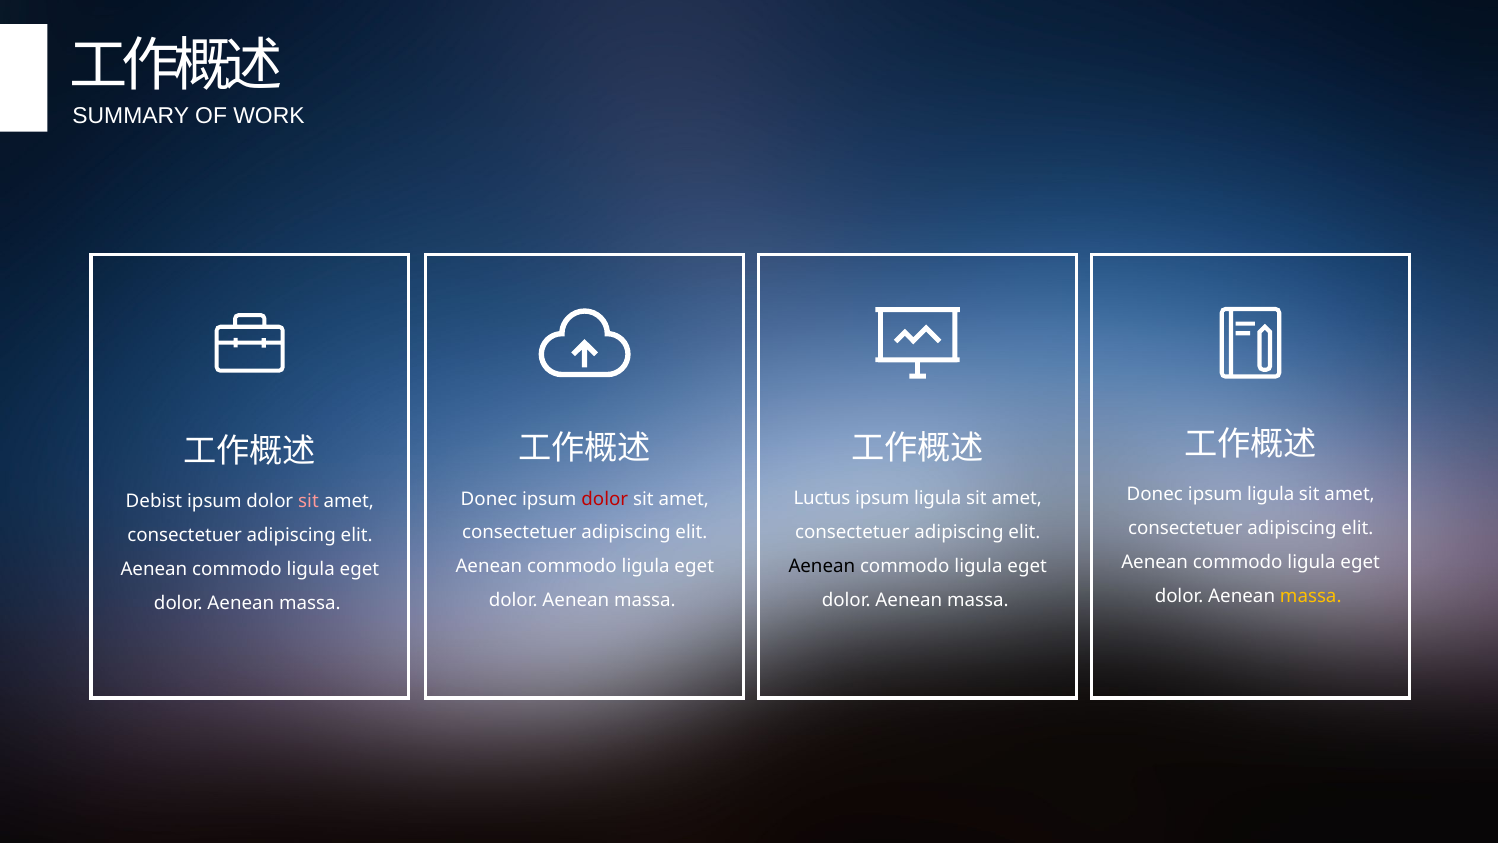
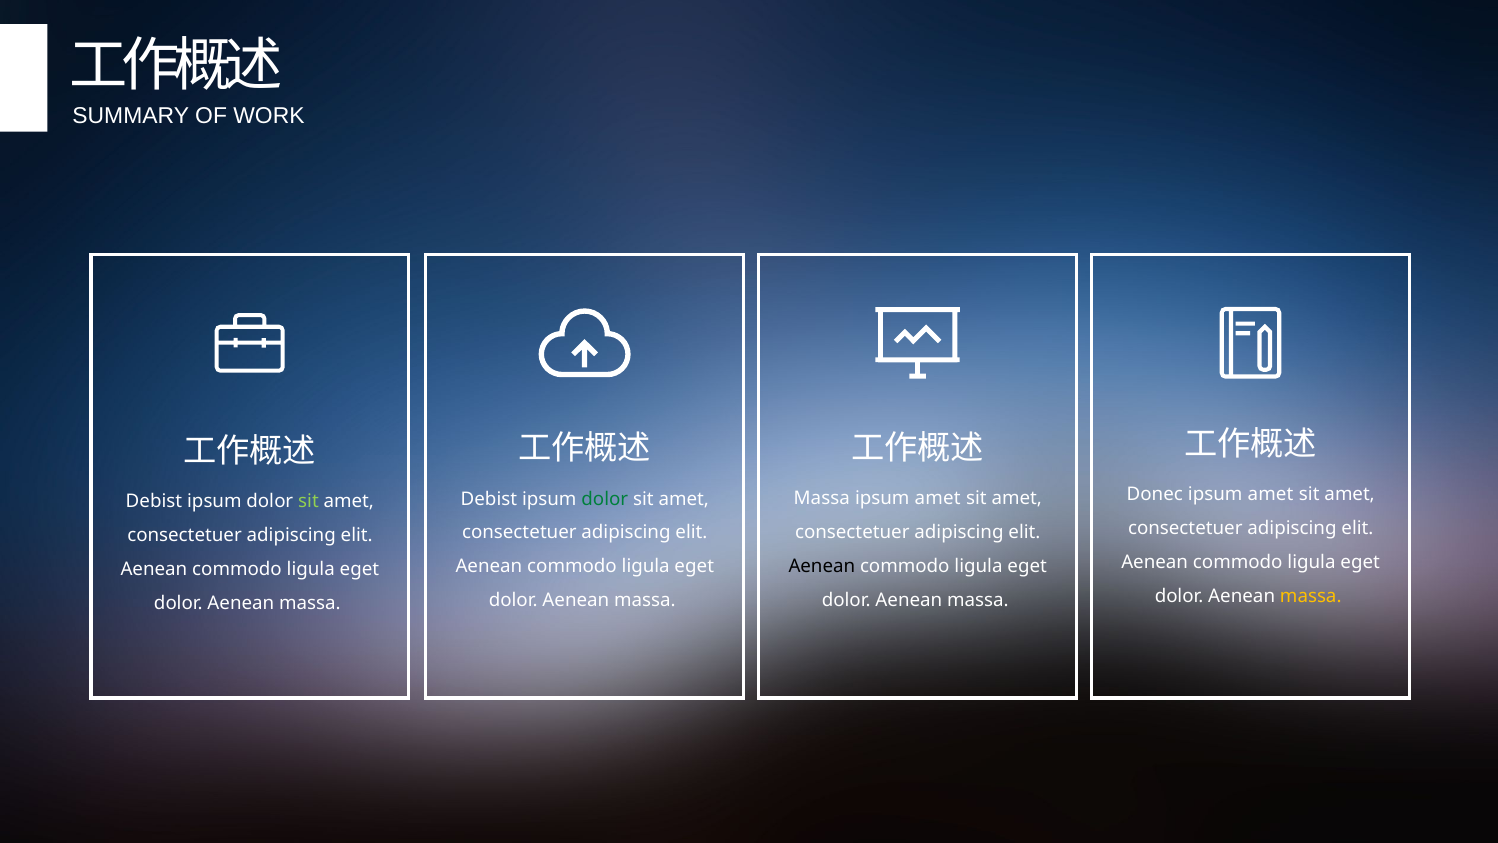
ligula: ligula -> amet (1271, 494)
Luctus: Luctus -> Massa (822, 498)
ligula: ligula -> amet (938, 498)
Donec: Donec -> Debist (489, 499)
dolor colour: red -> green (605, 499)
sit colour: pink -> light green (308, 501)
